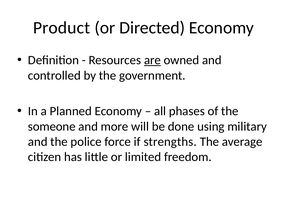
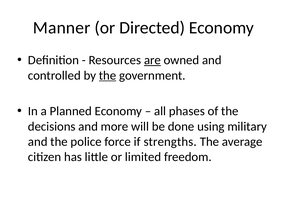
Product: Product -> Manner (62, 28)
the underline: none -> present (108, 76)
someone: someone -> decisions (52, 127)
